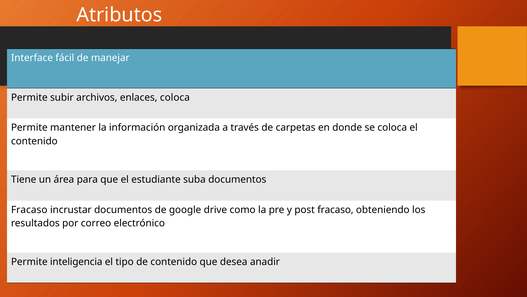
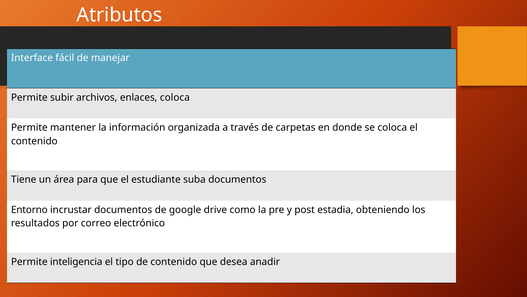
Fracaso: Fracaso -> Entorno (29, 209)
post fracaso: fracaso -> estadia (335, 209)
